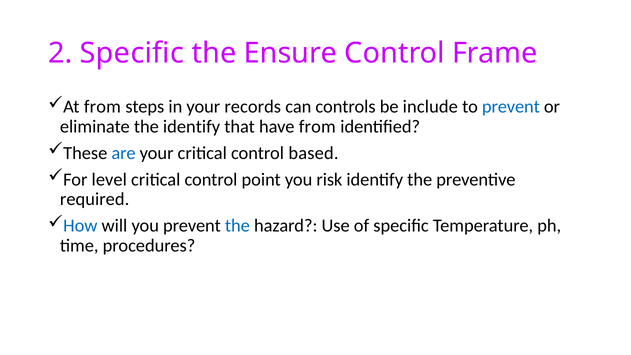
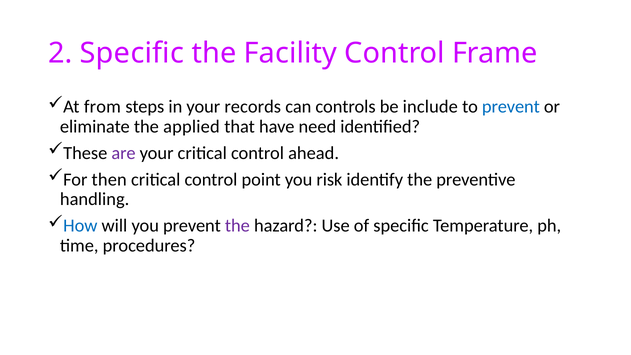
Ensure: Ensure -> Facility (290, 53)
the identify: identify -> applied (191, 127)
have from: from -> need (317, 127)
are colour: blue -> purple (124, 153)
based: based -> ahead (314, 153)
level: level -> then (109, 179)
required: required -> handling (95, 199)
the colour: blue -> purple (237, 226)
